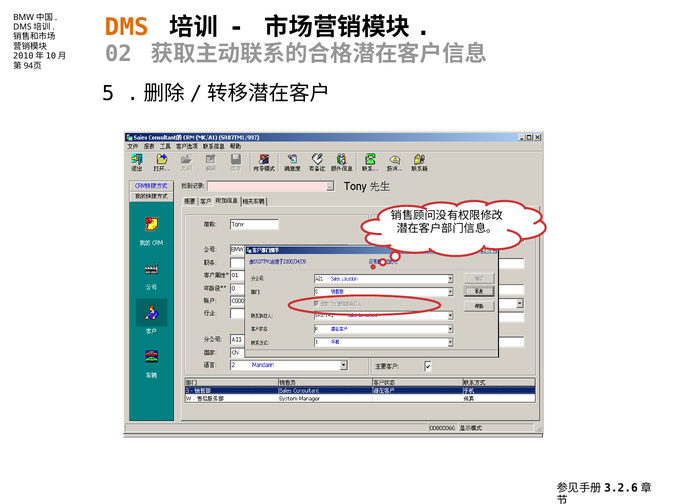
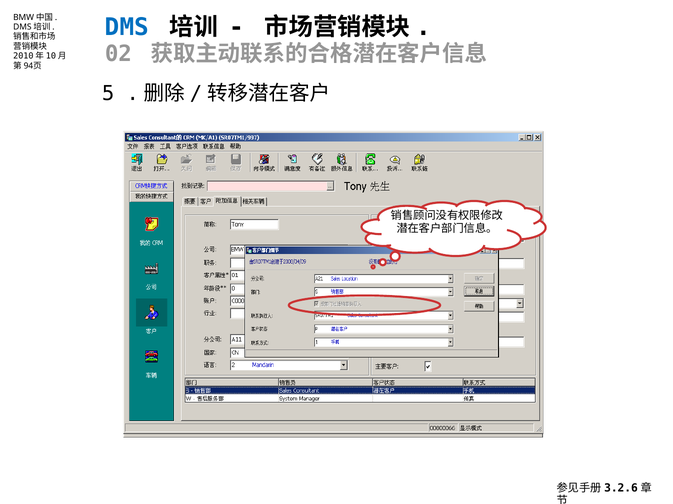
DMS colour: orange -> blue (127, 27)
